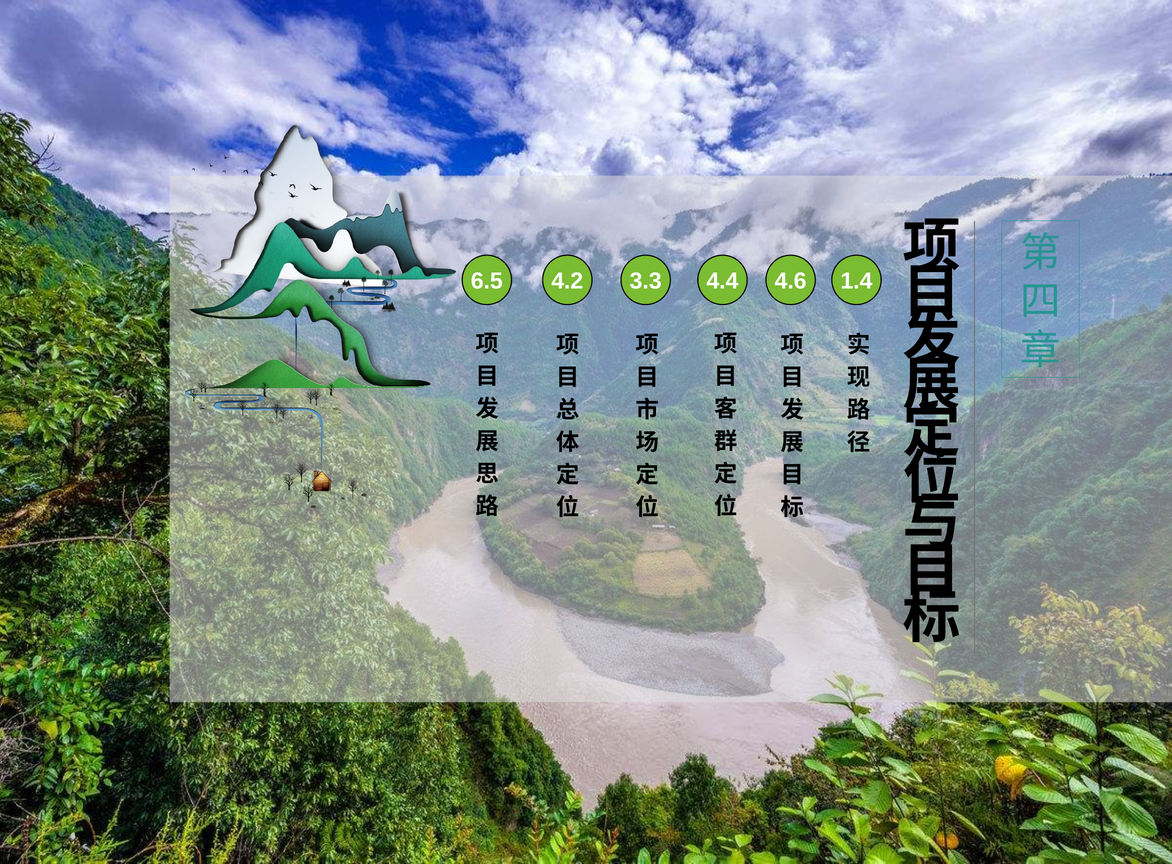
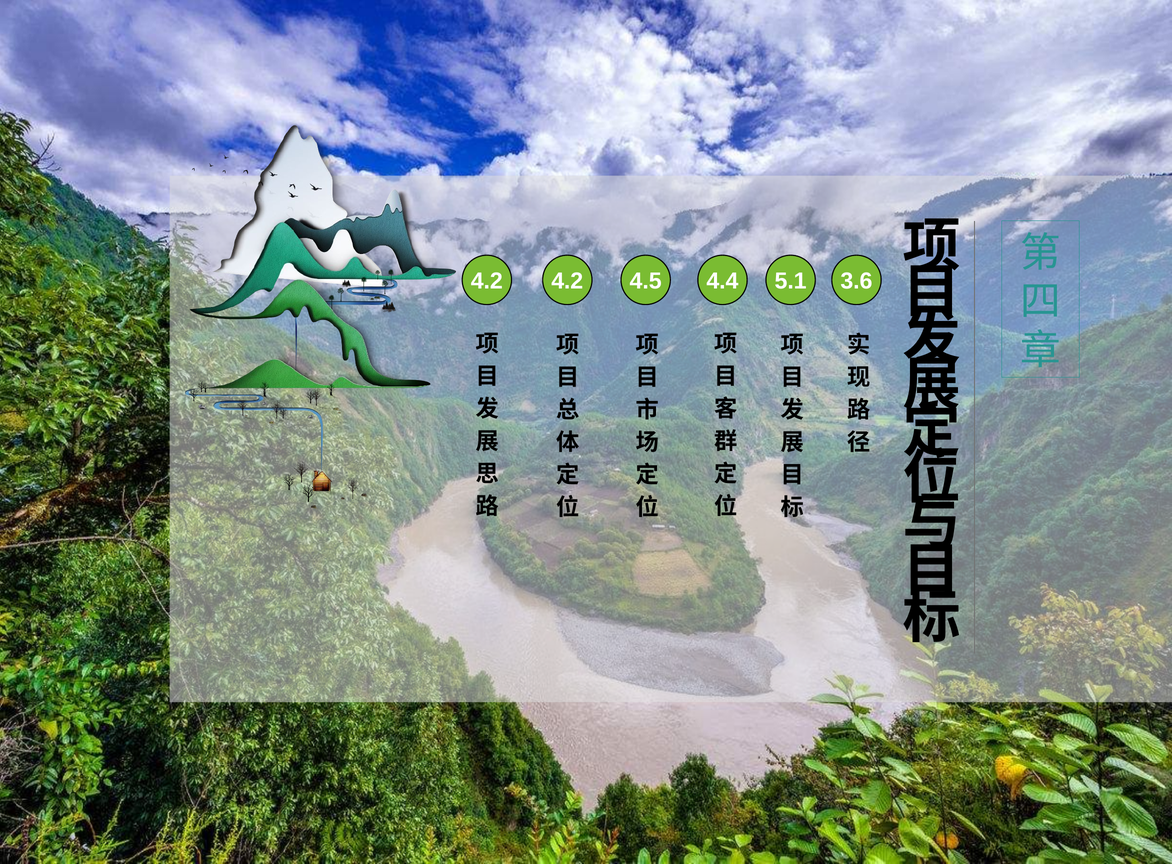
6.5: 6.5 -> 4.2 (487, 281)
3.3: 3.3 -> 4.5 (646, 281)
4.6: 4.6 -> 5.1 (791, 281)
1.4: 1.4 -> 3.6 (856, 281)
